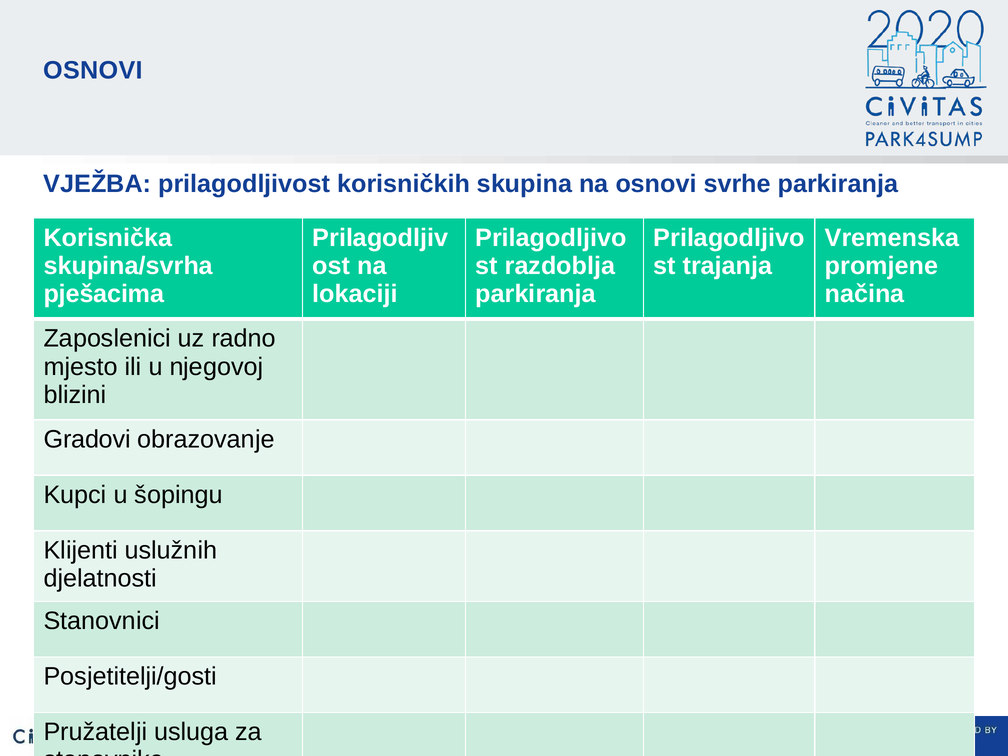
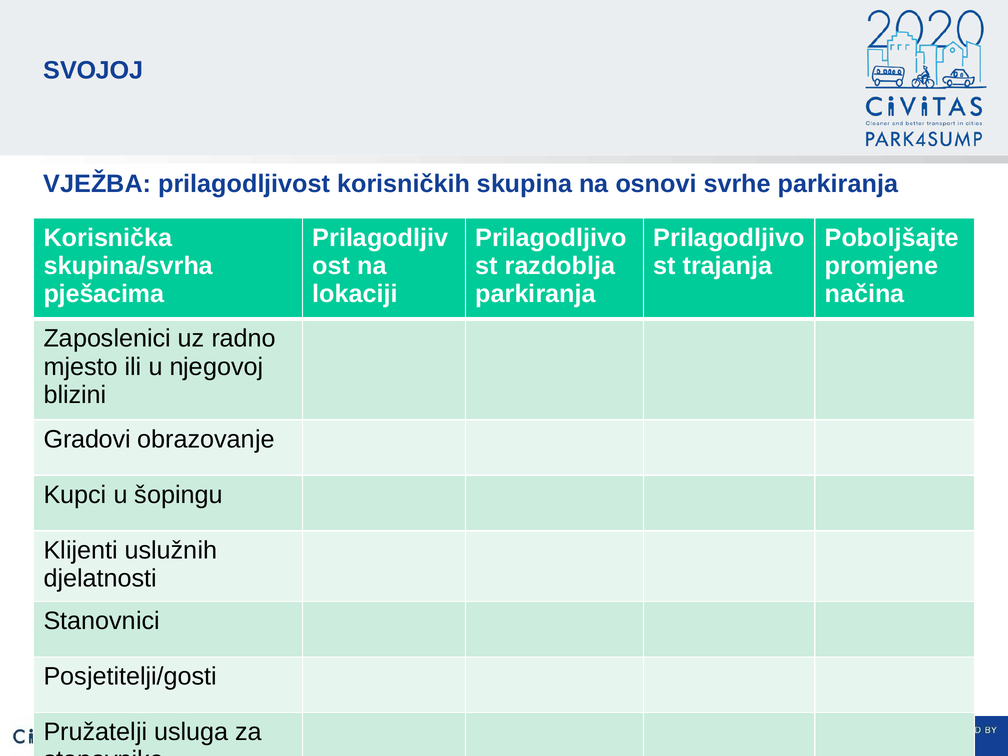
OSNOVI: OSNOVI -> SVOJOJ (93, 70)
Vremenska: Vremenska -> Poboljšajte (892, 238)
